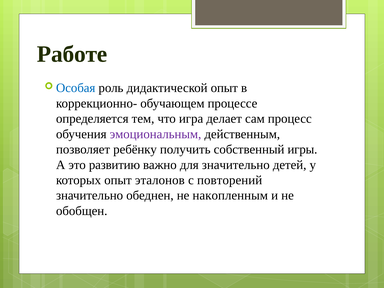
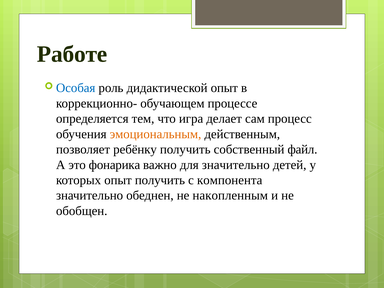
эмоциональным colour: purple -> orange (156, 134)
игры: игры -> файл (302, 149)
развитию: развитию -> фонарика (114, 165)
опыт эталонов: эталонов -> получить (160, 180)
повторений: повторений -> компонента (230, 180)
